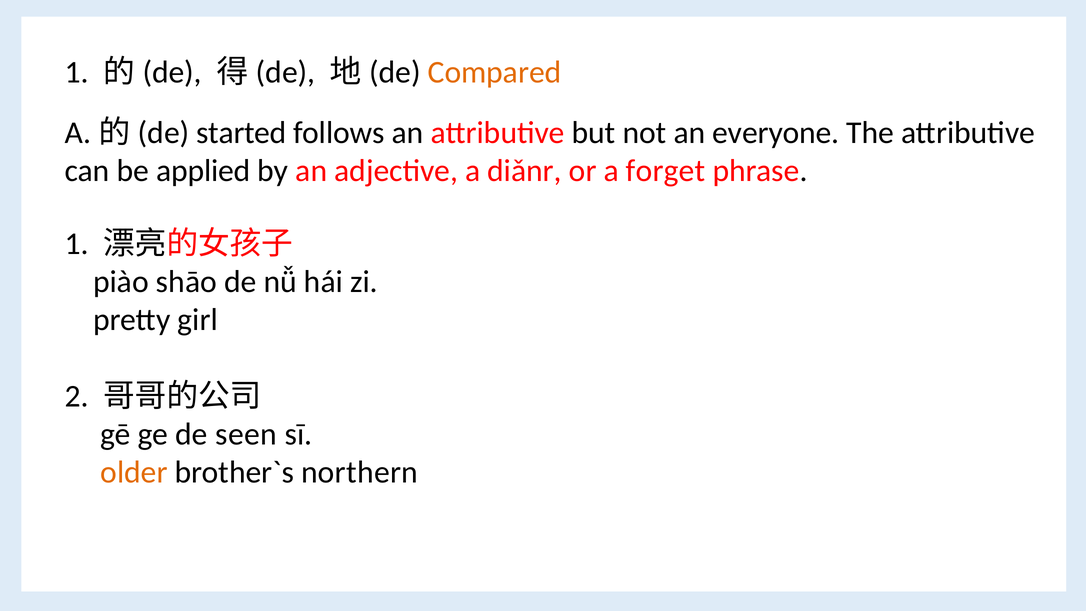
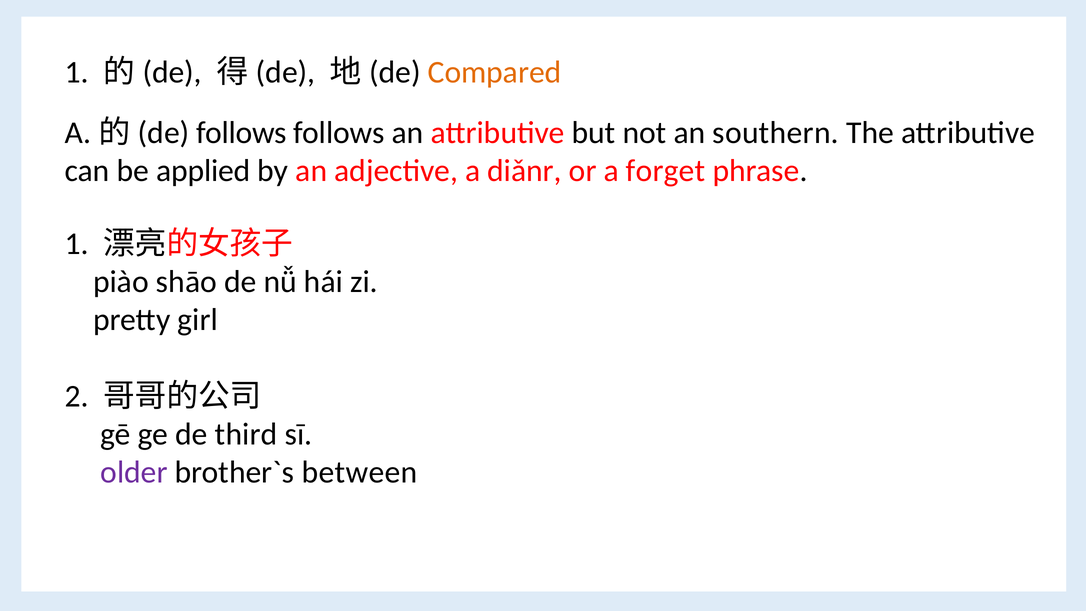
started: started -> follows (241, 133)
everyone: everyone -> southern (776, 133)
seen: seen -> third (246, 434)
older colour: orange -> purple (134, 472)
northern: northern -> between (360, 472)
